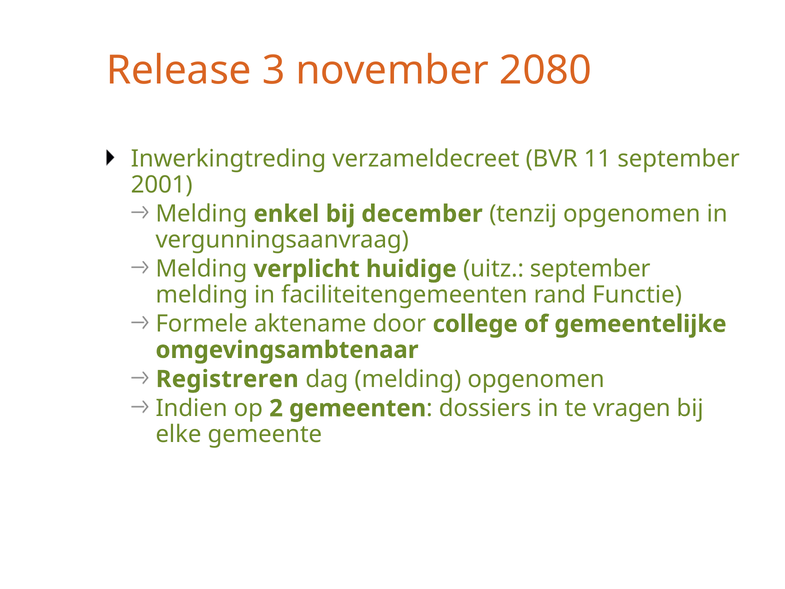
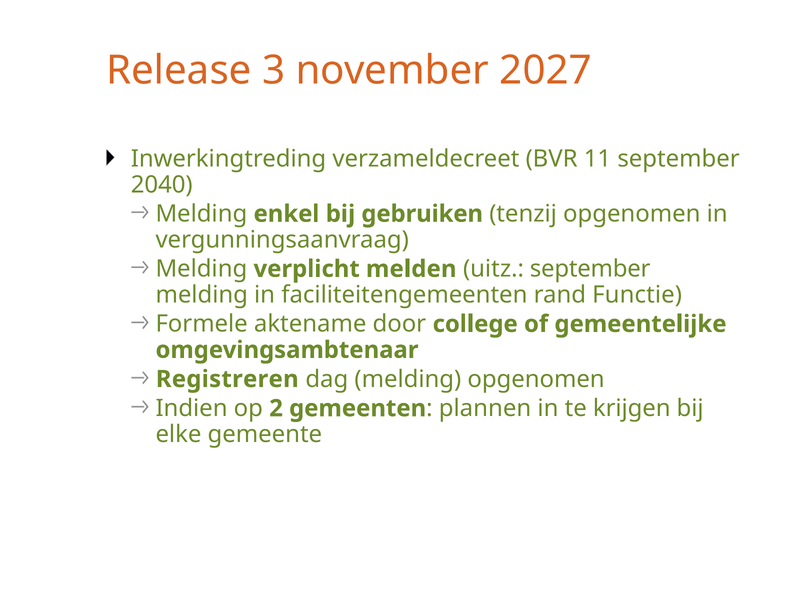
2080: 2080 -> 2027 (546, 70)
2001: 2001 -> 2040 (162, 185)
december: december -> gebruiken (422, 214)
huidige: huidige -> melden (411, 269)
dossiers: dossiers -> plannen (485, 408)
vragen: vragen -> krijgen (632, 408)
